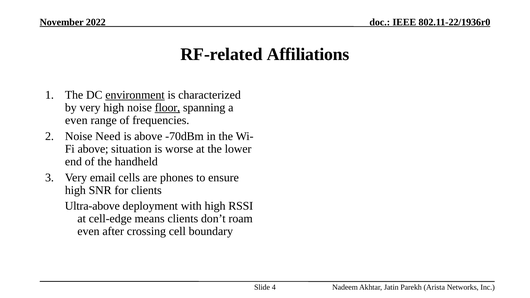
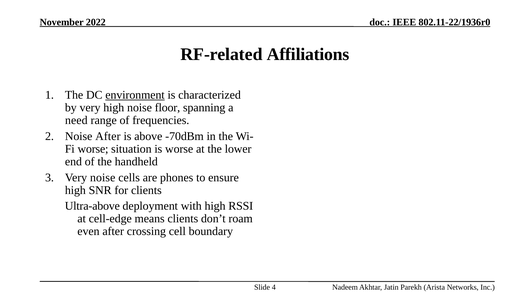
floor underline: present -> none (167, 108)
even: even -> need (76, 120)
Noise Need: Need -> After (108, 136)
above: above -> worse (93, 149)
Very email: email -> noise (103, 178)
